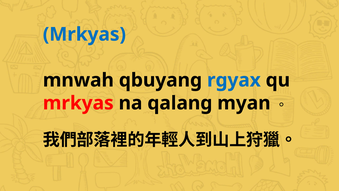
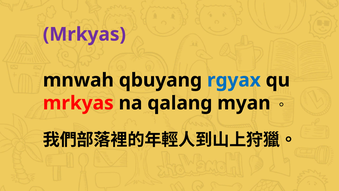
Mrkyas colour: blue -> purple (84, 34)
